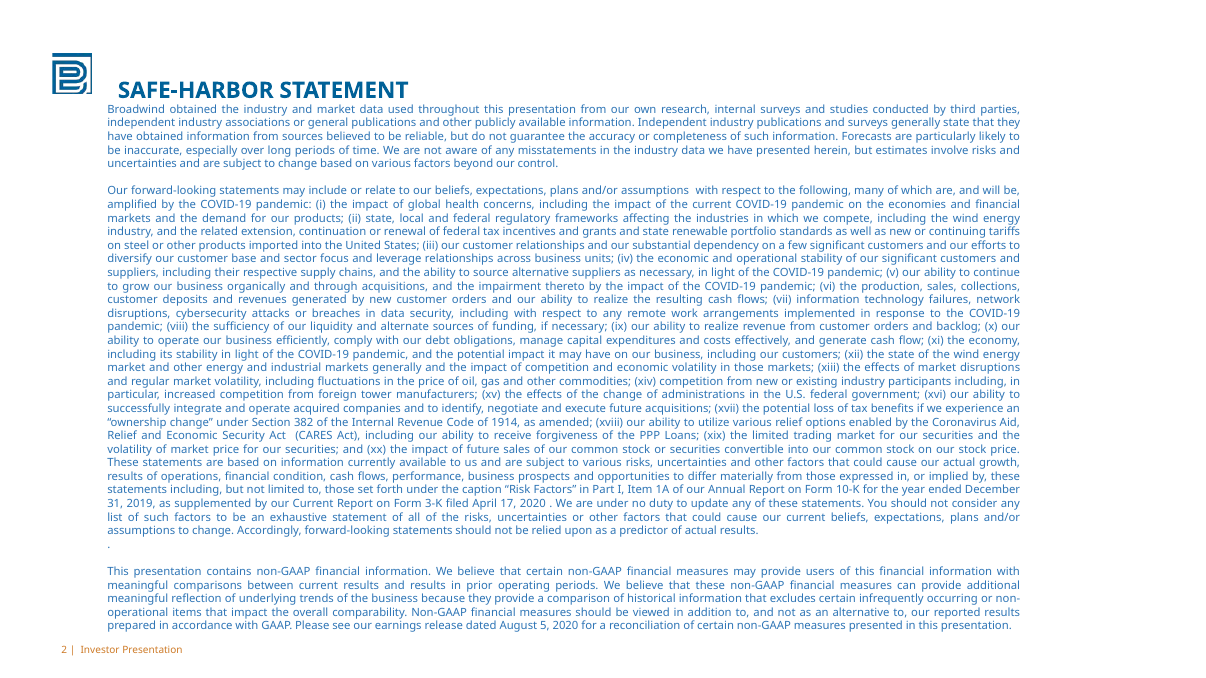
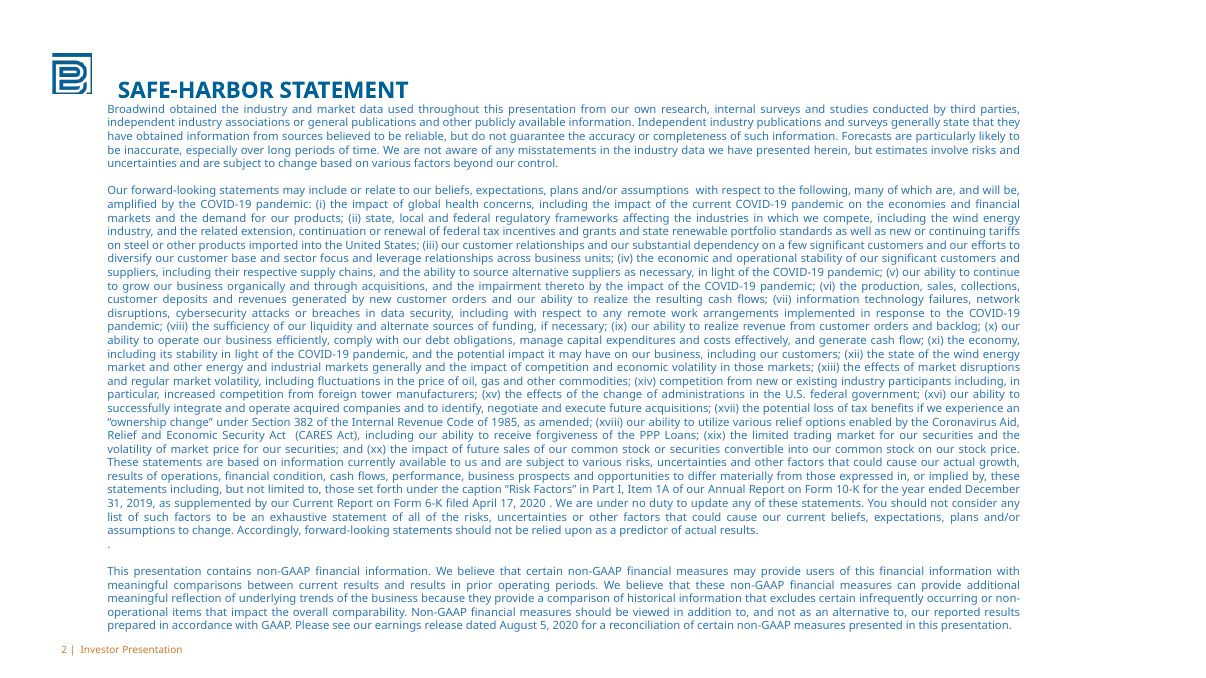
1914: 1914 -> 1985 (506, 423)
3-K: 3-K -> 6-K (434, 504)
